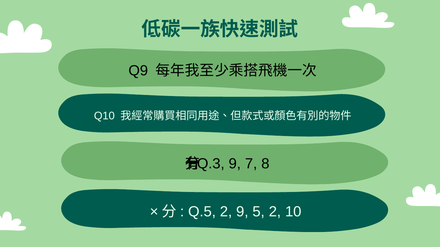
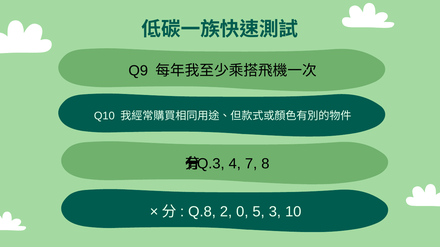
Q.3 9: 9 -> 4 (235, 164)
Q.5: Q.5 -> Q.8 (202, 212)
2 9: 9 -> 0 (242, 212)
5 2: 2 -> 3 (275, 212)
